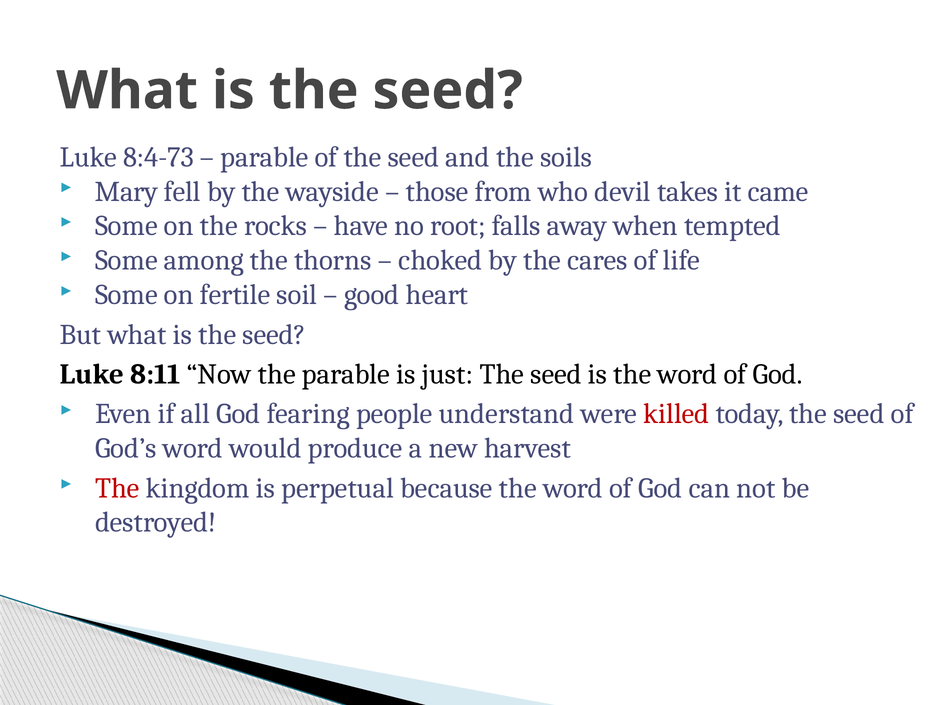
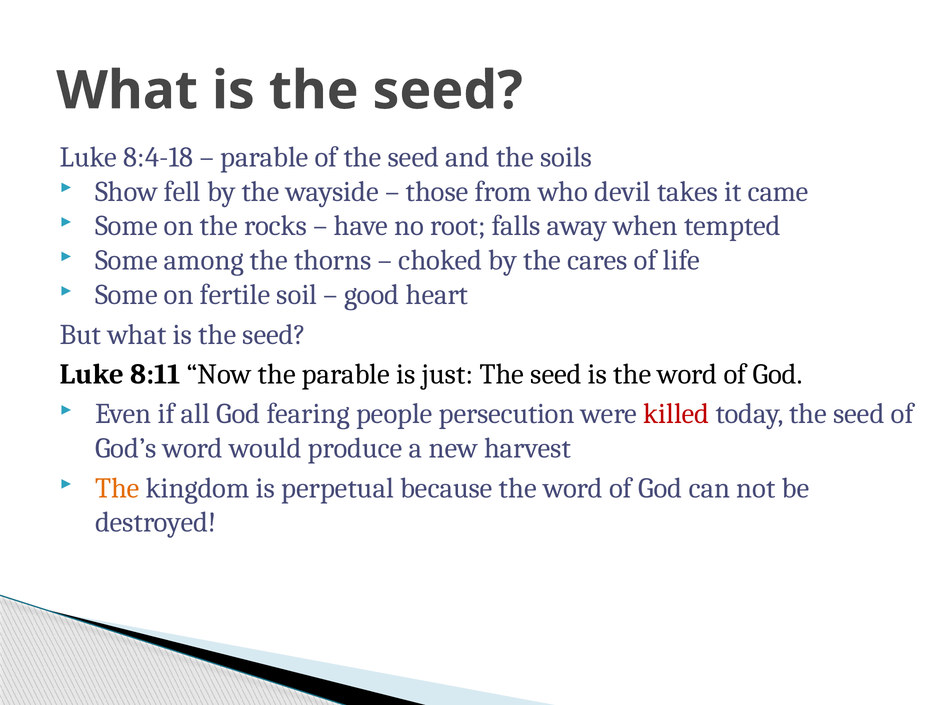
8:4-73: 8:4-73 -> 8:4-18 (158, 157)
Mary: Mary -> Show (126, 192)
understand: understand -> persecution (507, 414)
The colour: red -> orange (117, 488)
